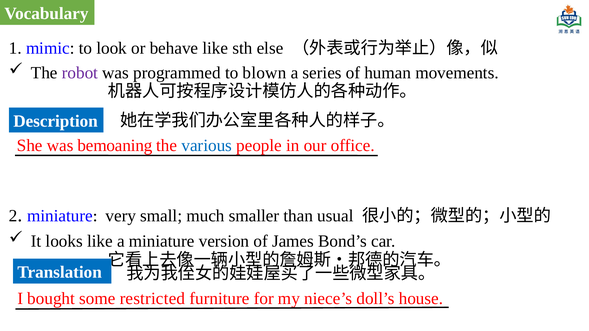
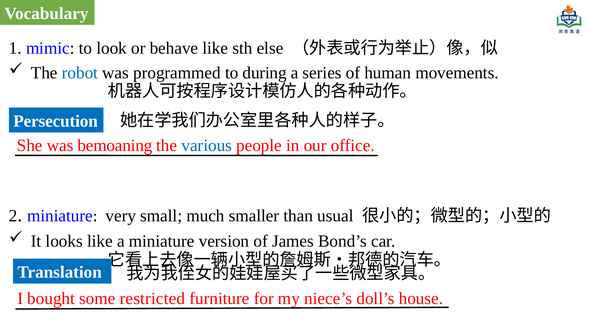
robot colour: purple -> blue (80, 73)
blown: blown -> during (265, 73)
Description: Description -> Persecution (56, 121)
